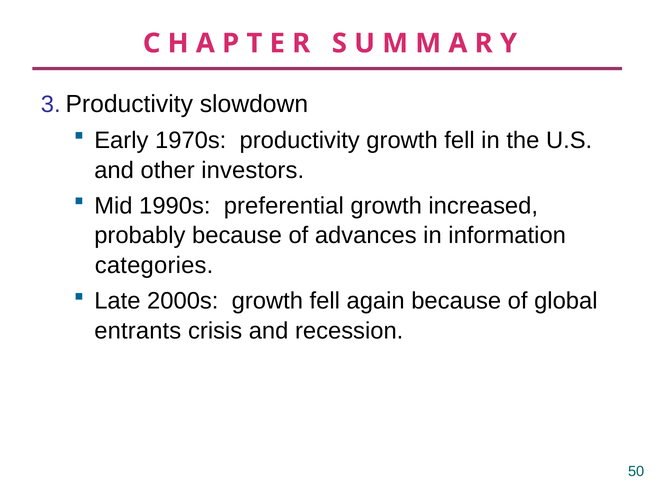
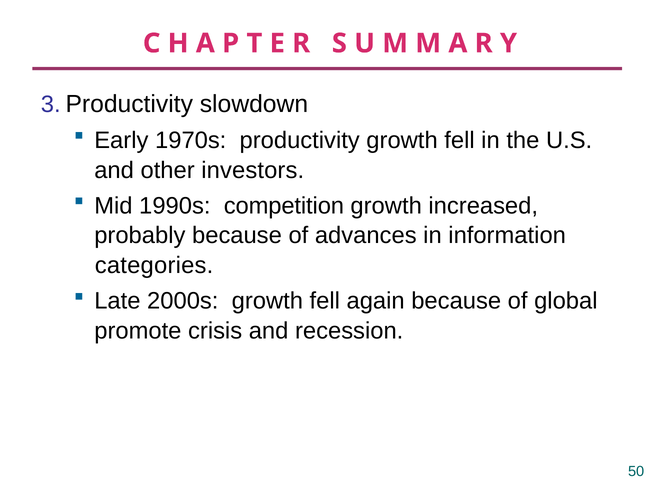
preferential: preferential -> competition (284, 205)
entrants: entrants -> promote (138, 331)
